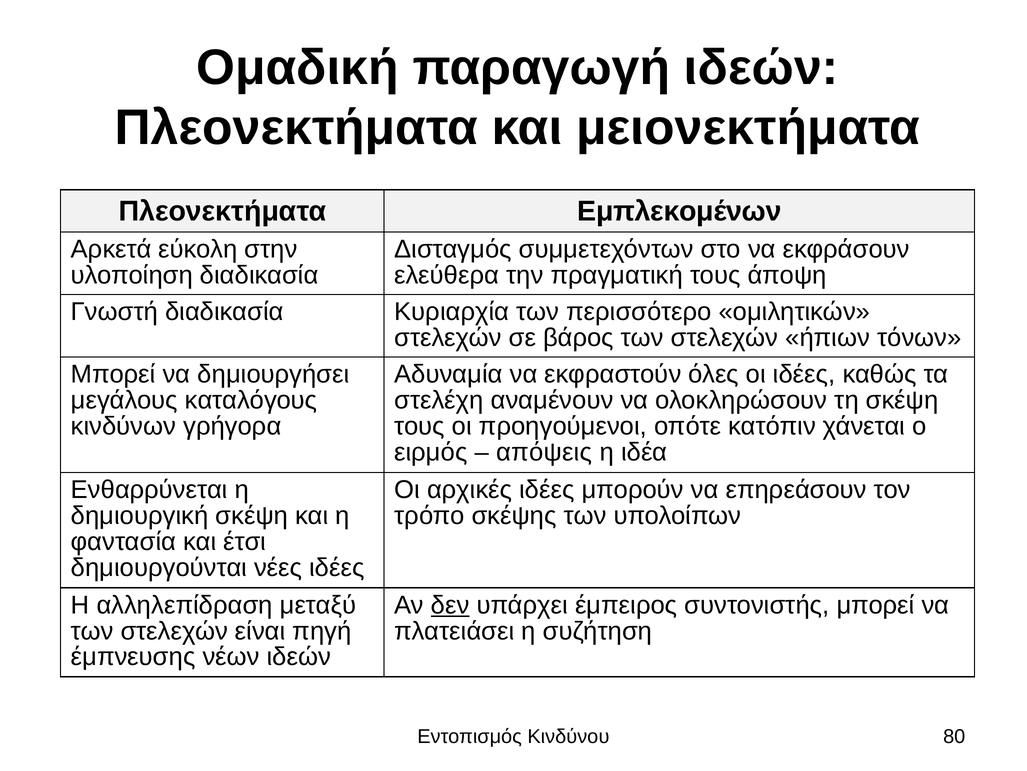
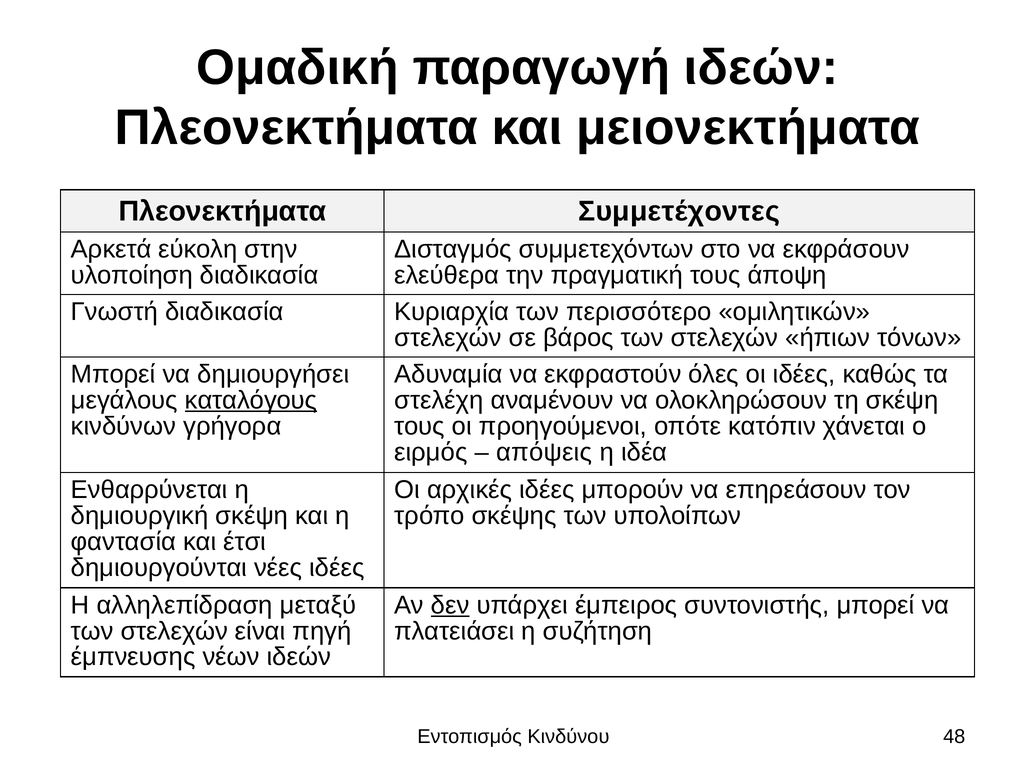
Εμπλεκομένων: Εμπλεκομένων -> Συμμετέχοντες (679, 211)
καταλόγους underline: none -> present (251, 400)
80: 80 -> 48 (954, 736)
